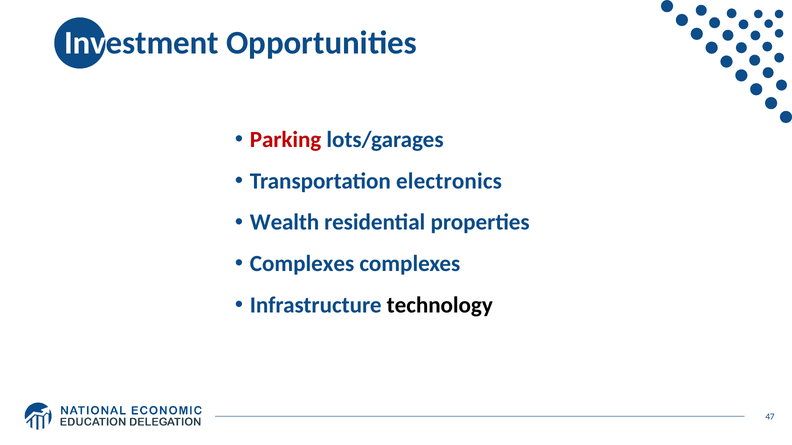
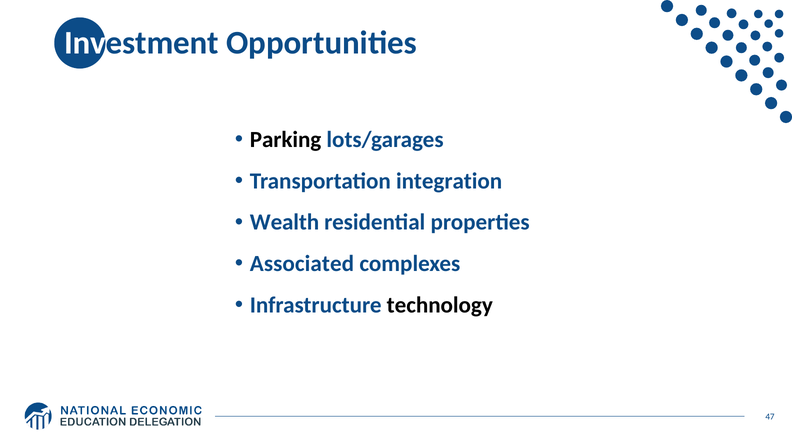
Parking colour: red -> black (286, 140)
electronics: electronics -> integration (449, 181)
Complexes: Complexes -> Associated (302, 264)
